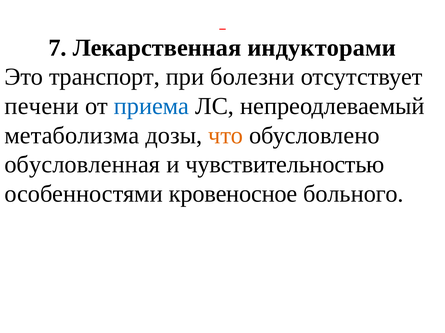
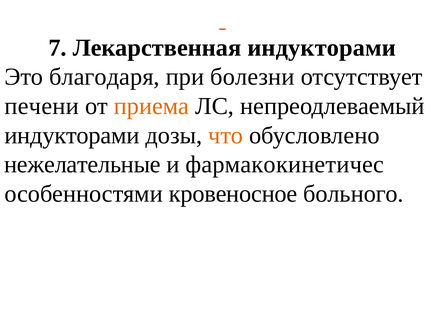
транспорт: транспорт -> благодаря (104, 77)
приема colour: blue -> orange (151, 106)
метаболизма: метаболизма -> индукторами (72, 136)
обусловленная: обусловленная -> нежелательные (82, 165)
чувствительностью: чувствительностью -> фармакокинетичес (285, 165)
